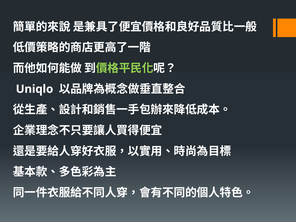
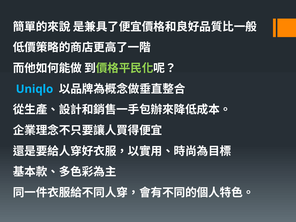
Uniqlo colour: white -> light blue (35, 89)
